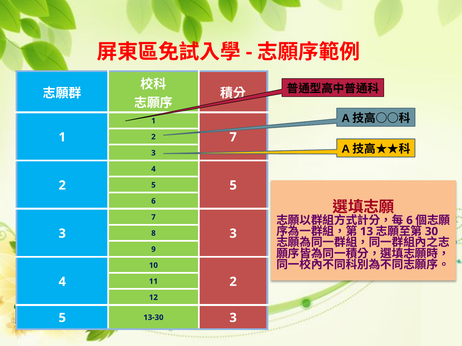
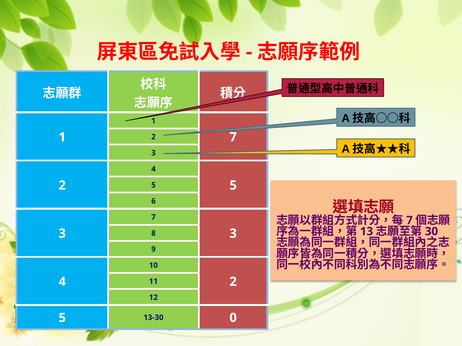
6: 6 -> 7 (409, 221)
13-30 3: 3 -> 0 (233, 318)
